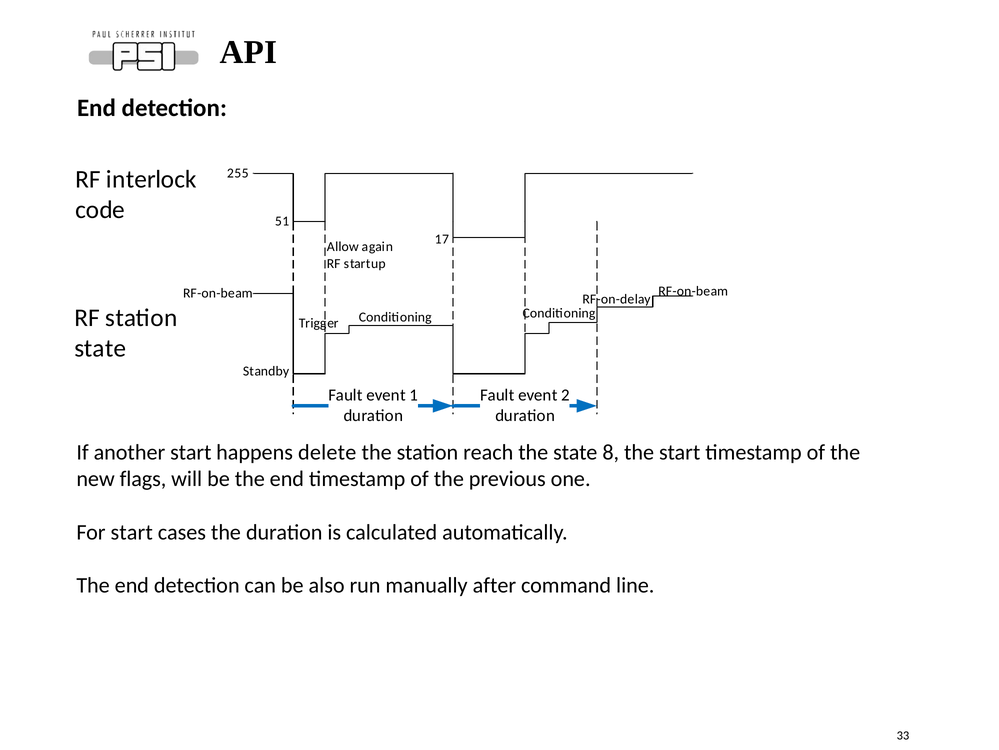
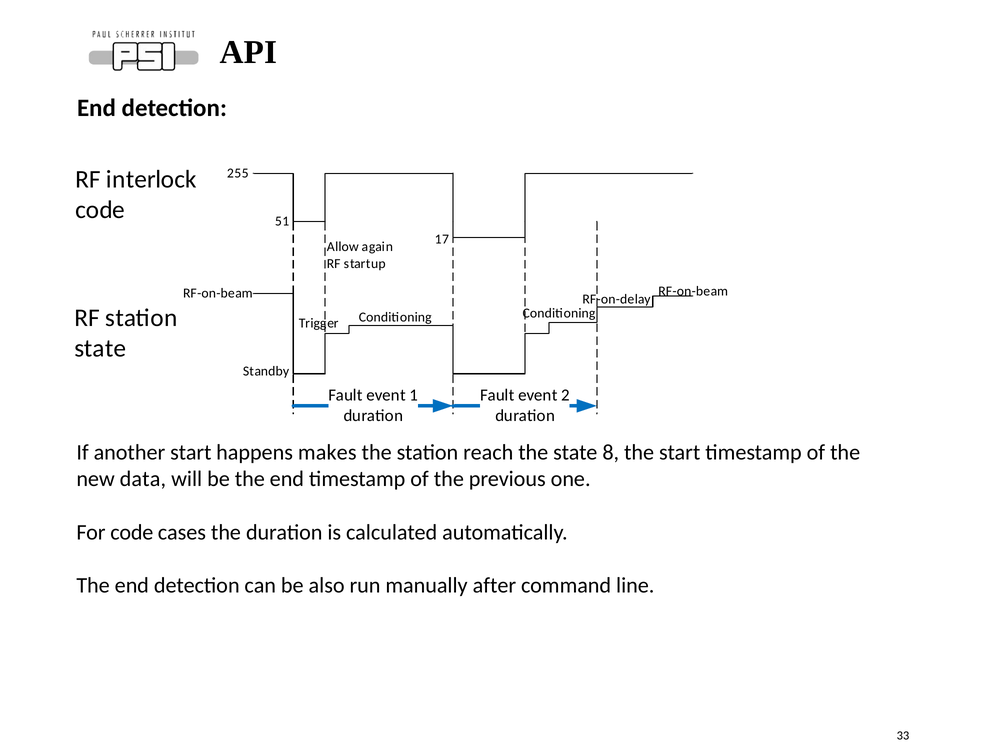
delete: delete -> makes (327, 452)
flags: flags -> data (143, 478)
For start: start -> code (132, 532)
